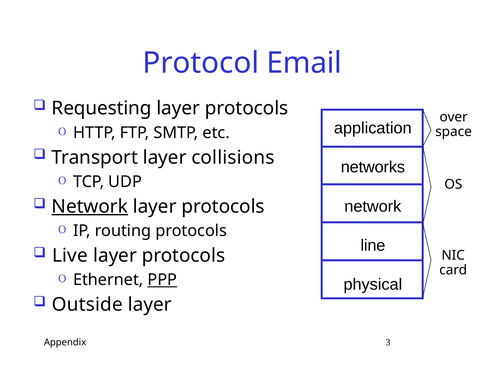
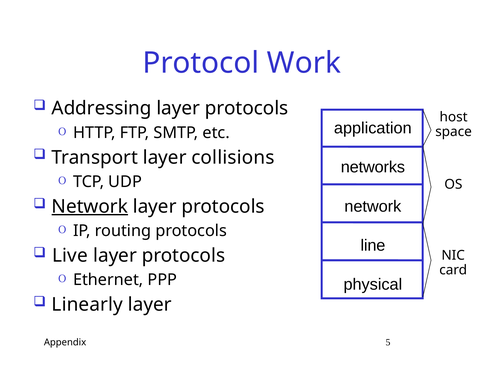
Email: Email -> Work (304, 63)
Requesting: Requesting -> Addressing (102, 108)
over: over -> host (454, 117)
PPP underline: present -> none (162, 280)
Outside: Outside -> Linearly (87, 305)
3: 3 -> 5 (388, 342)
